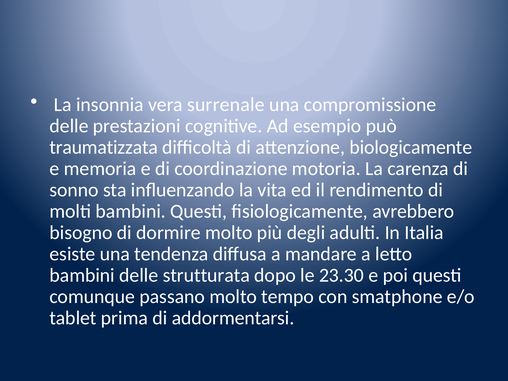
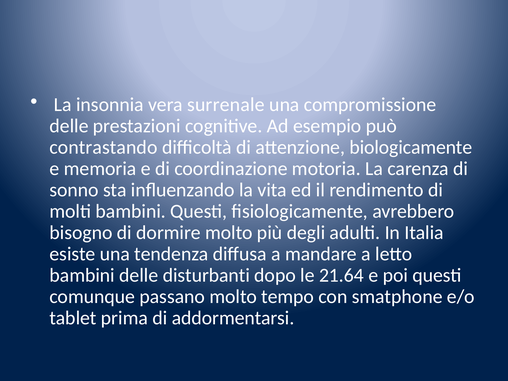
traumatizzata: traumatizzata -> contrastando (104, 147)
strutturata: strutturata -> disturbanti (206, 275)
23.30: 23.30 -> 21.64 (341, 275)
